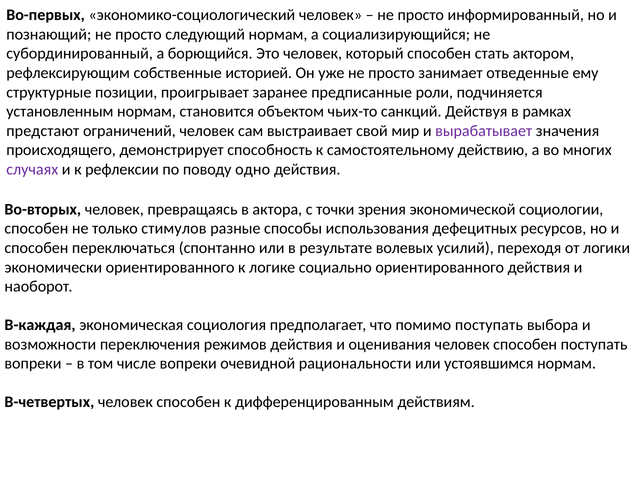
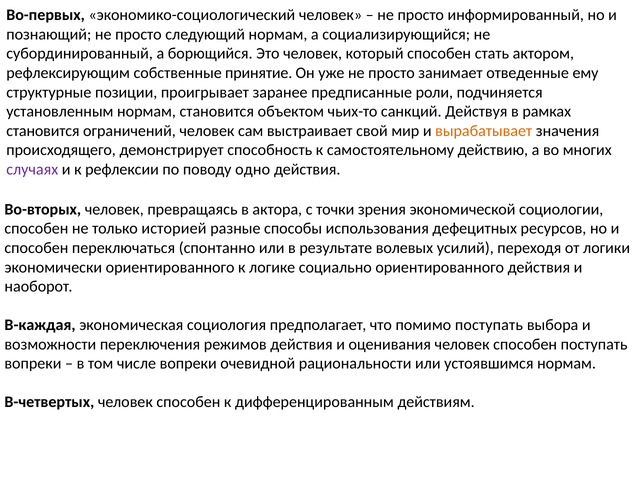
историей: историей -> принятие (259, 73)
предстают: предстают -> становится (43, 131)
вырабатывает colour: purple -> orange (484, 131)
стимулов: стимулов -> историей (174, 228)
